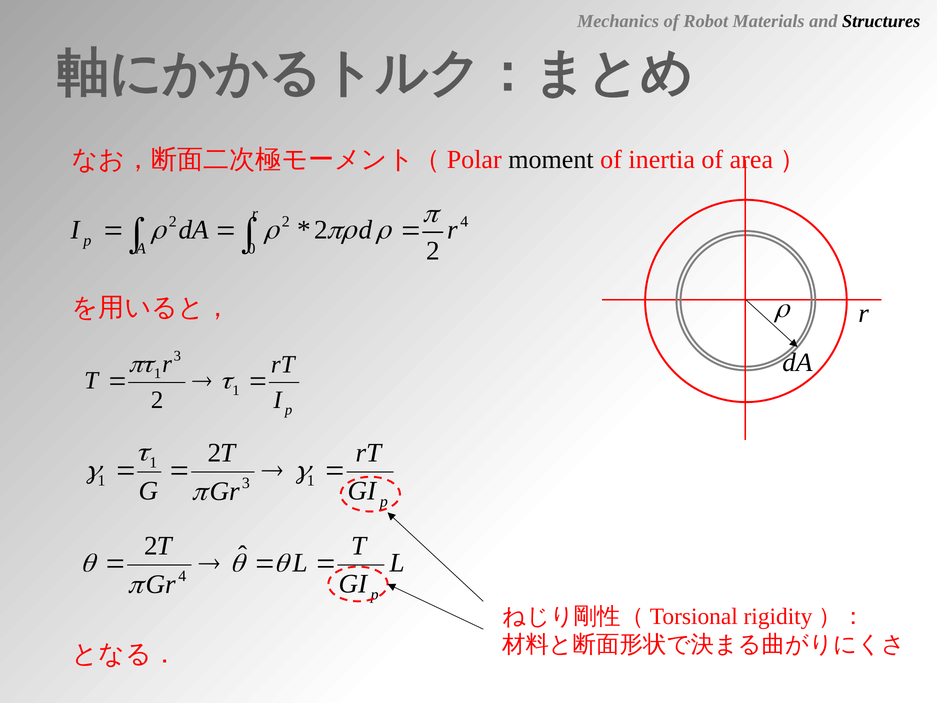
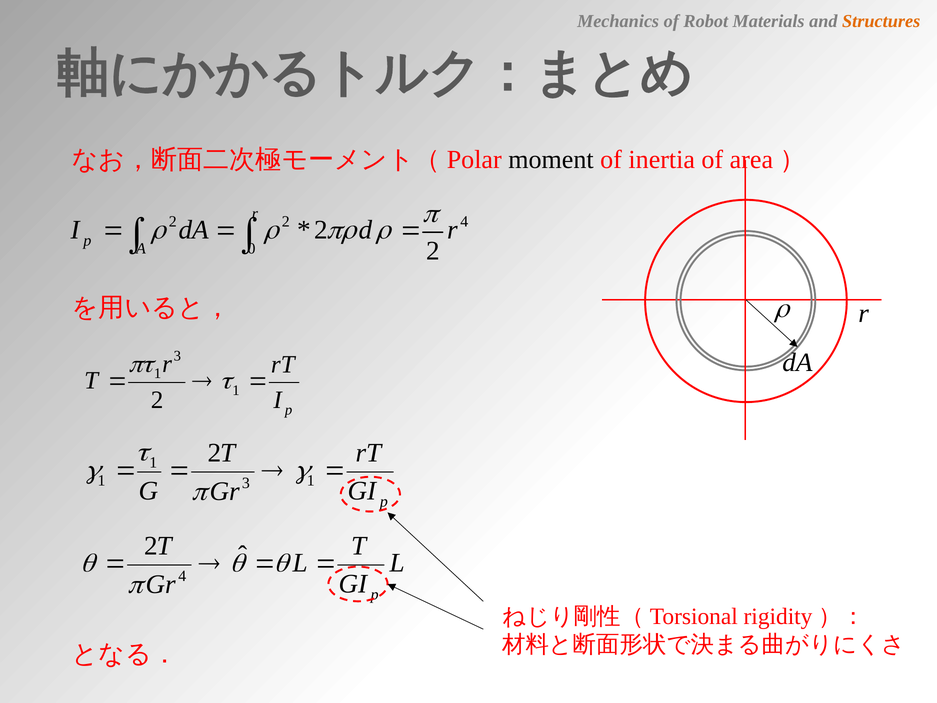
Structures colour: black -> orange (881, 21)
